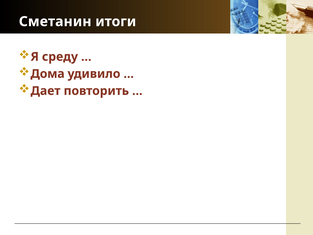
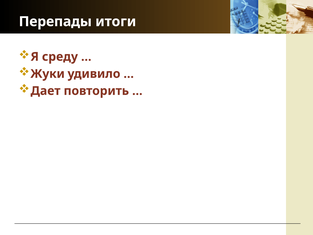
Сметанин: Сметанин -> Перепады (55, 22)
Дома: Дома -> Жуки (48, 74)
